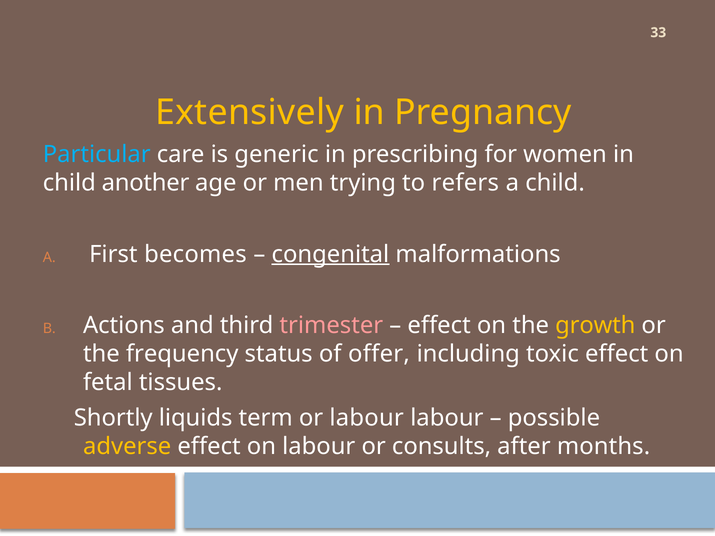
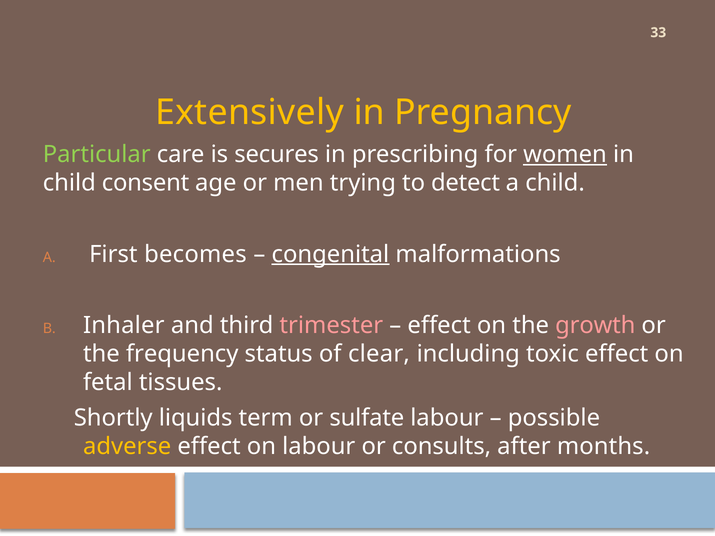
Particular colour: light blue -> light green (97, 155)
generic: generic -> secures (277, 155)
women underline: none -> present (565, 155)
another: another -> consent (146, 183)
refers: refers -> detect (466, 183)
Actions: Actions -> Inhaler (124, 325)
growth colour: yellow -> pink (595, 325)
offer: offer -> clear (379, 354)
or labour: labour -> sulfate (367, 418)
